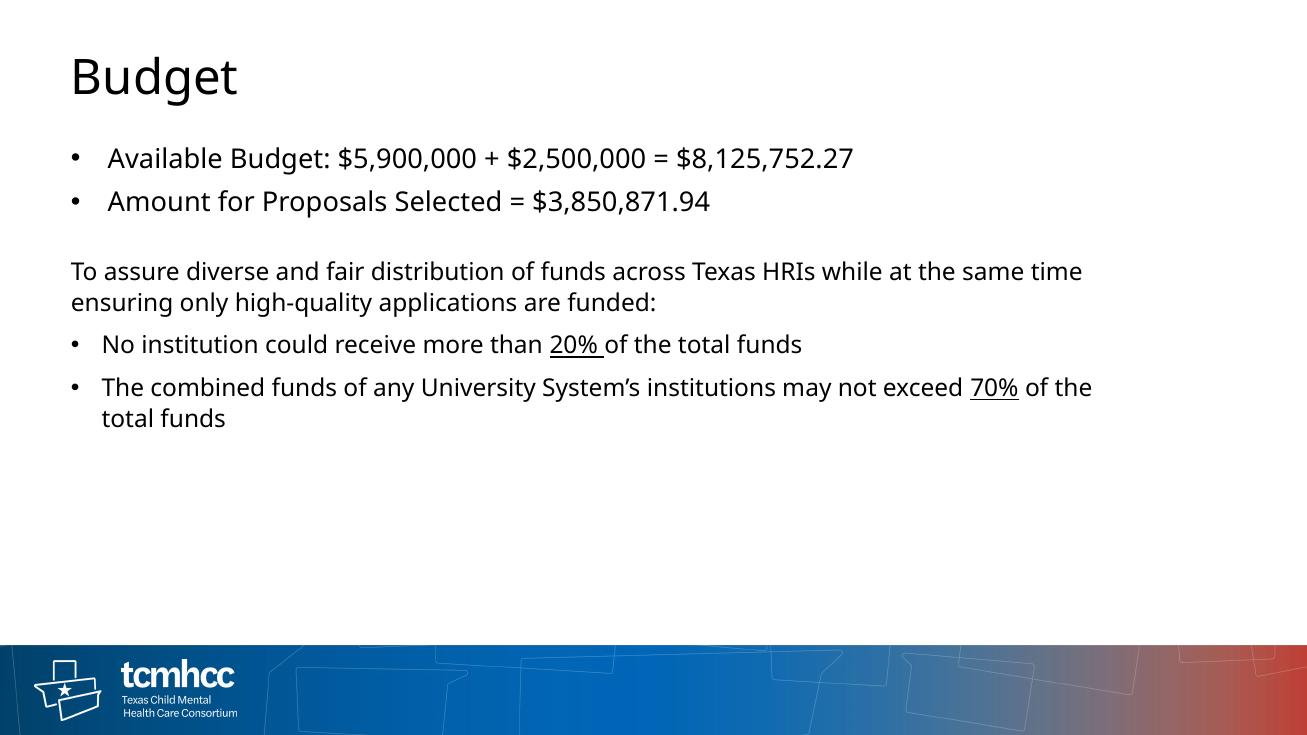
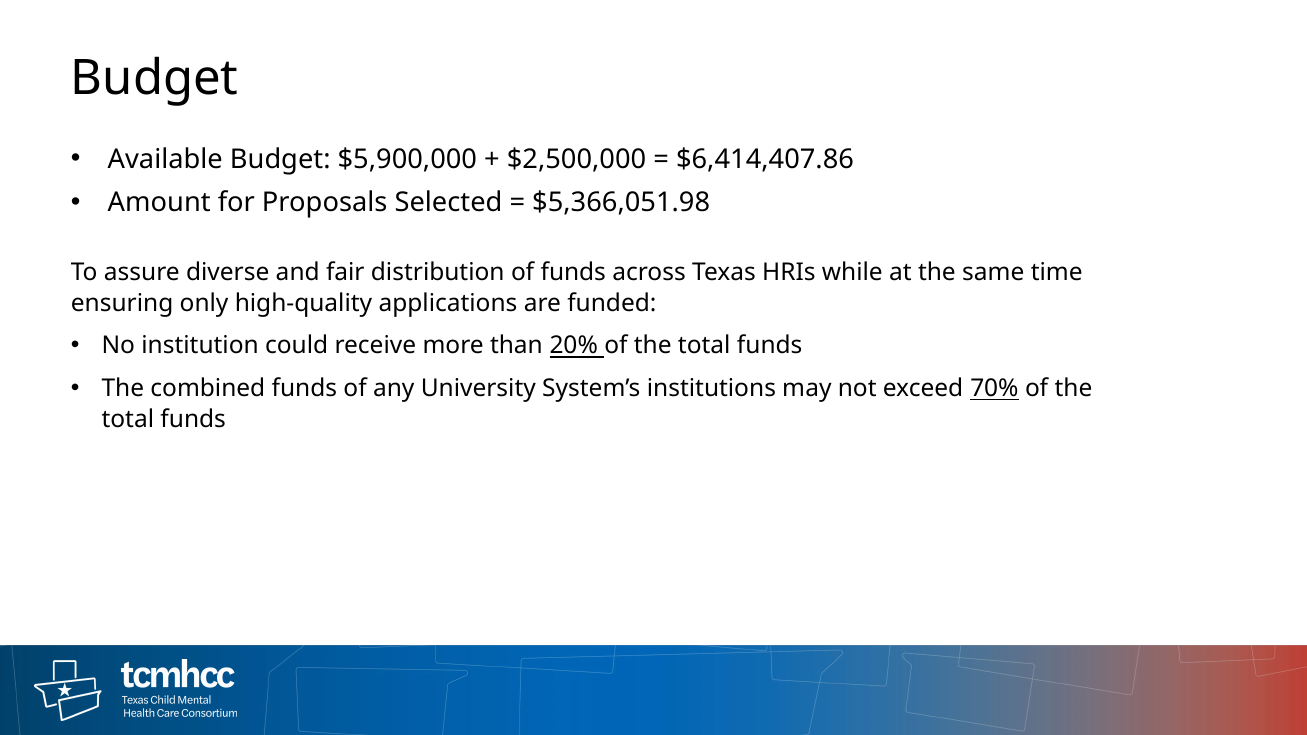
$8,125,752.27: $8,125,752.27 -> $6,414,407.86 (765, 159)
$3,850,871.94: $3,850,871.94 -> $5,366,051.98 (621, 202)
